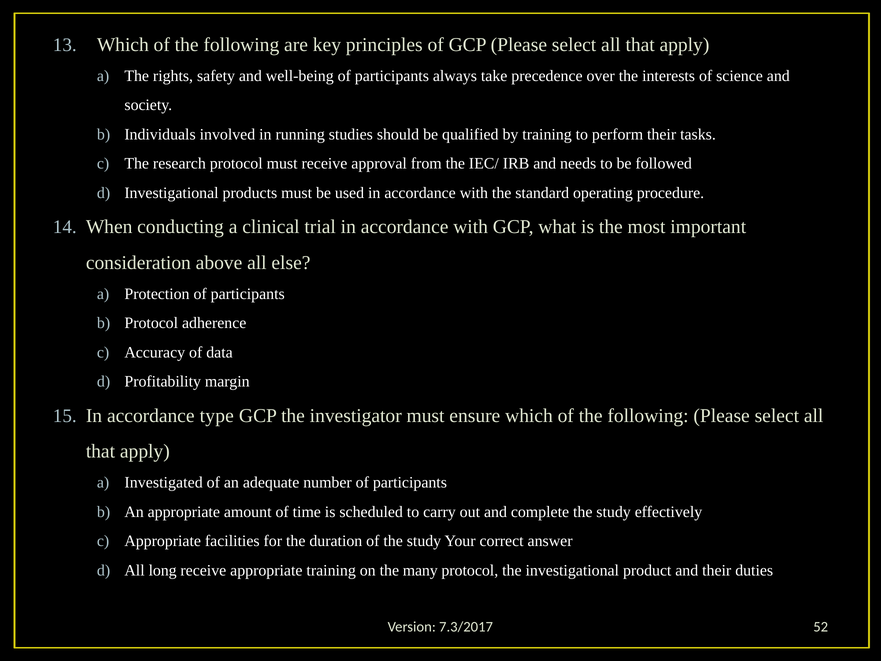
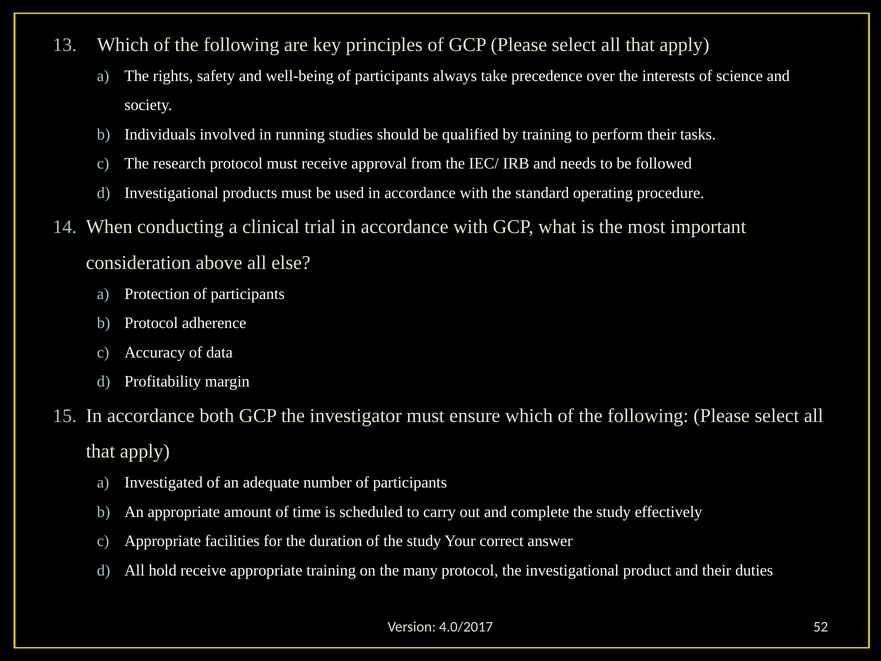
type: type -> both (217, 415)
long: long -> hold (163, 570)
7.3/2017: 7.3/2017 -> 4.0/2017 (466, 627)
